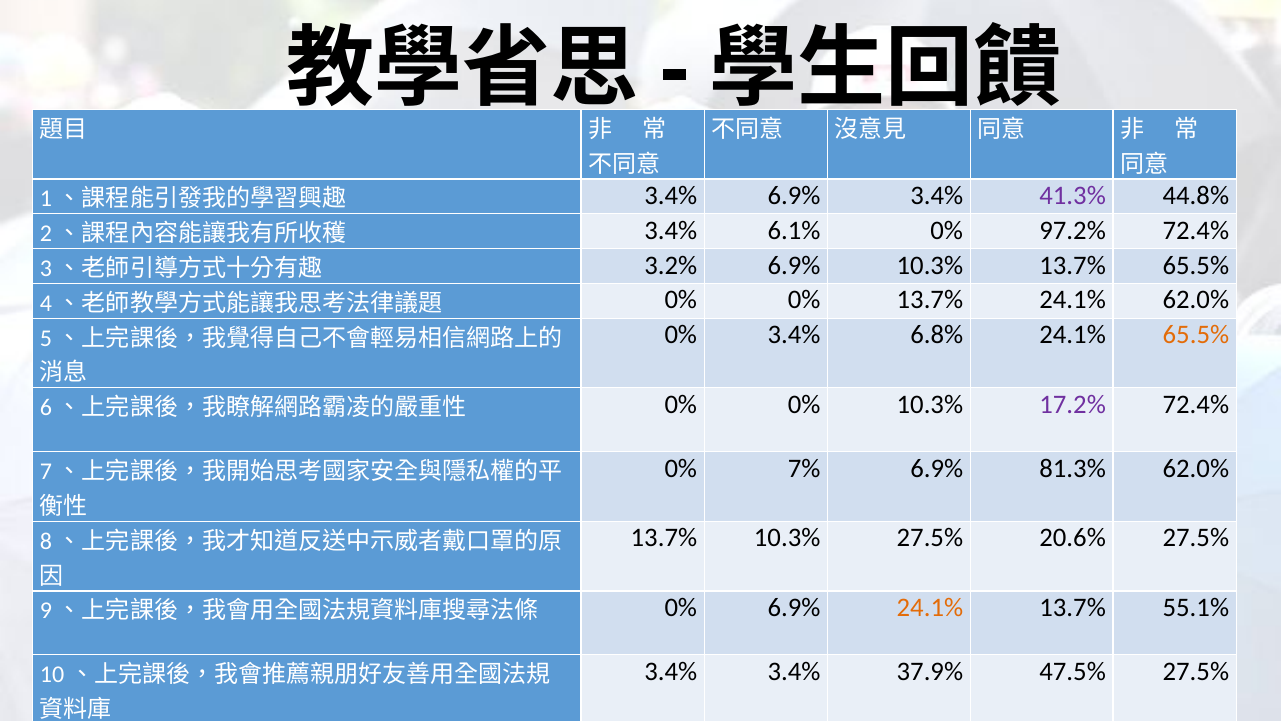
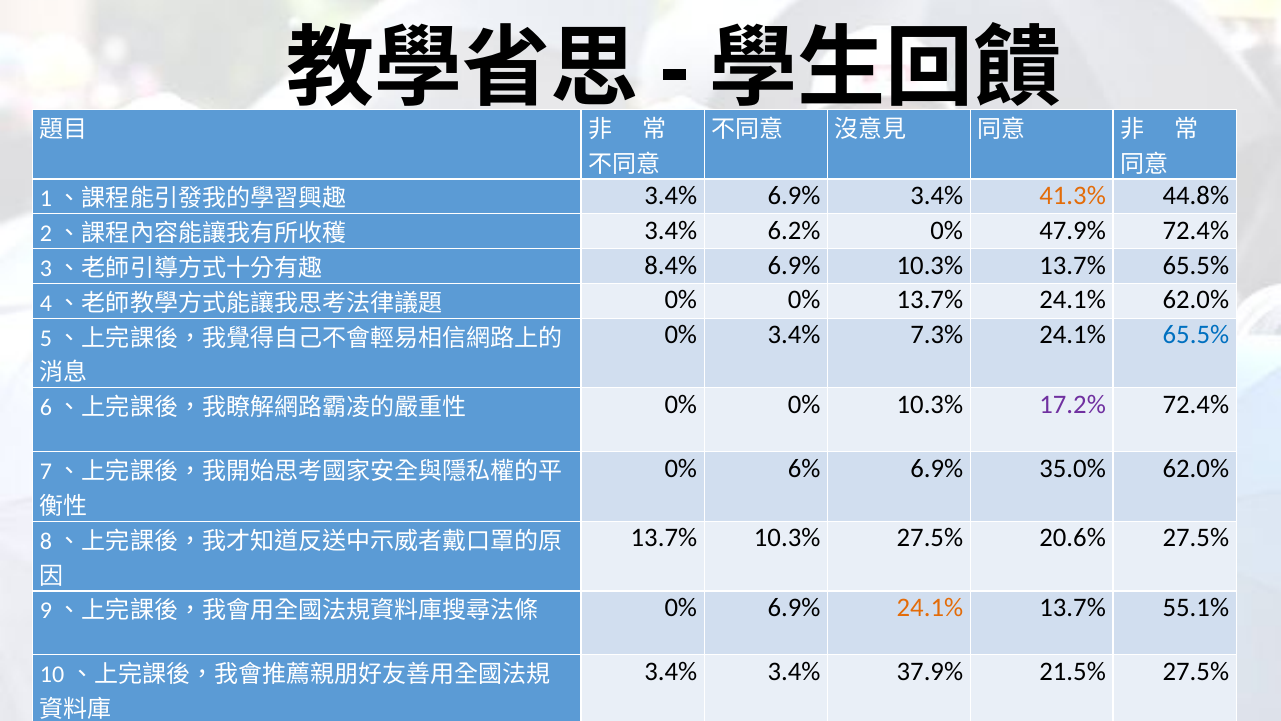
41.3% colour: purple -> orange (1073, 196)
6.1%: 6.1% -> 6.2% (794, 230)
97.2%: 97.2% -> 47.9% (1073, 230)
3.2%: 3.2% -> 8.4% (671, 265)
6.8%: 6.8% -> 7.3% (937, 335)
65.5% colour: orange -> blue (1196, 335)
7%: 7% -> 6% (804, 468)
81.3%: 81.3% -> 35.0% (1073, 468)
47.5%: 47.5% -> 21.5% (1073, 671)
